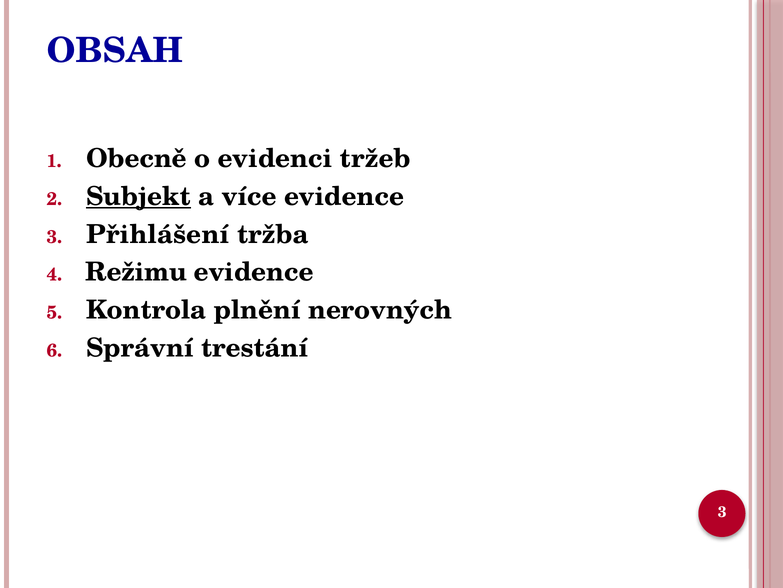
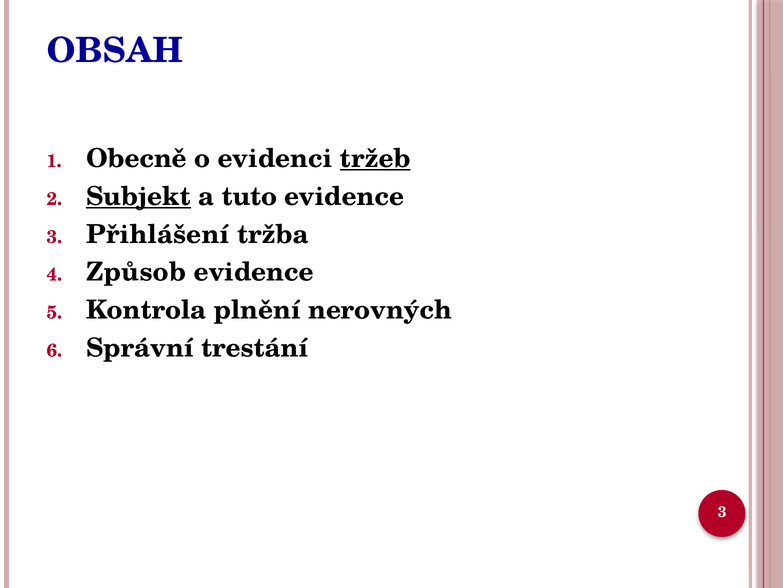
tržeb underline: none -> present (375, 158)
více: více -> tuto (249, 196)
Režimu: Režimu -> Způsob (136, 272)
